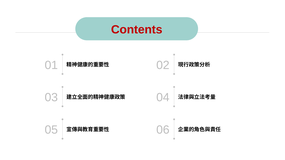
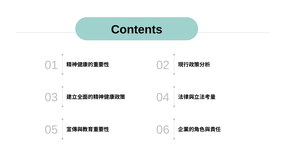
Contents colour: red -> black (137, 30)
